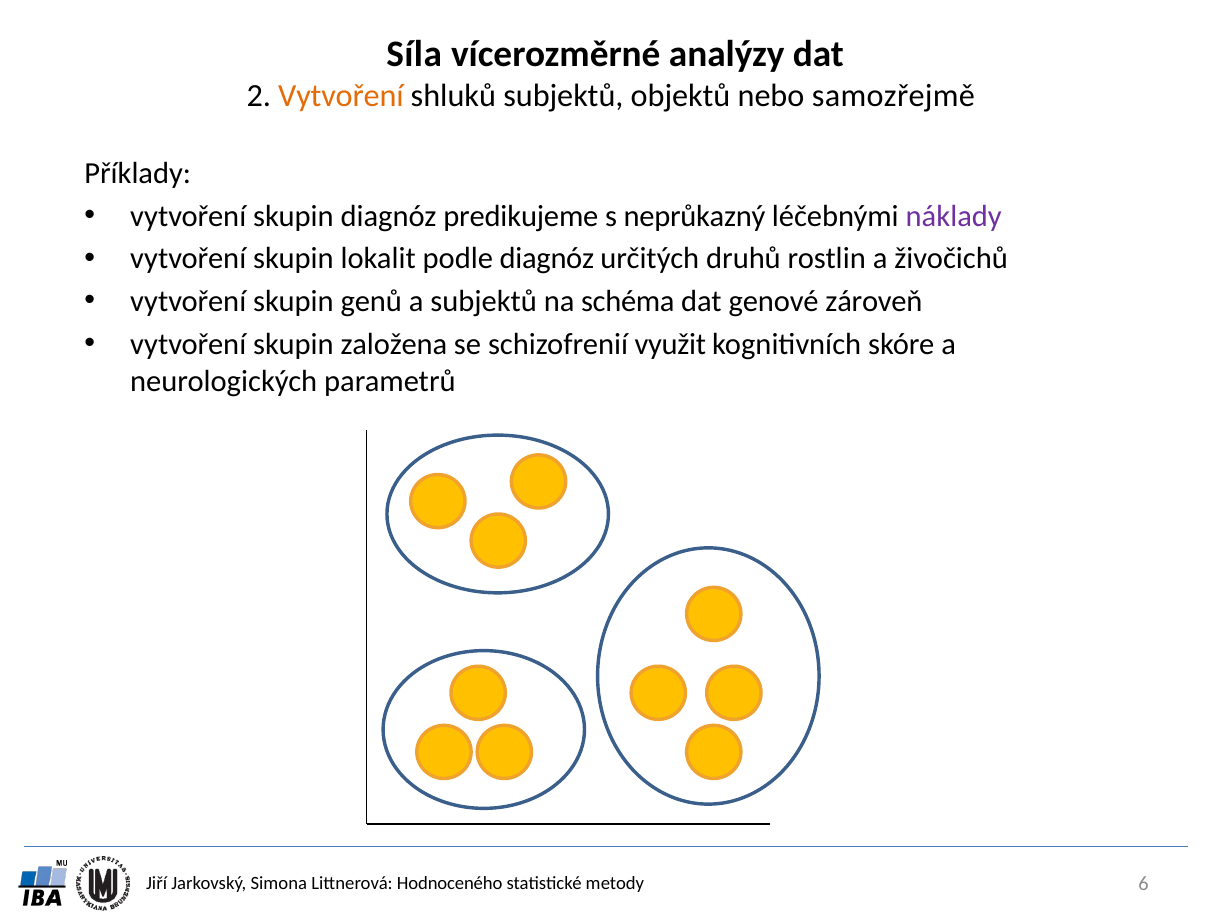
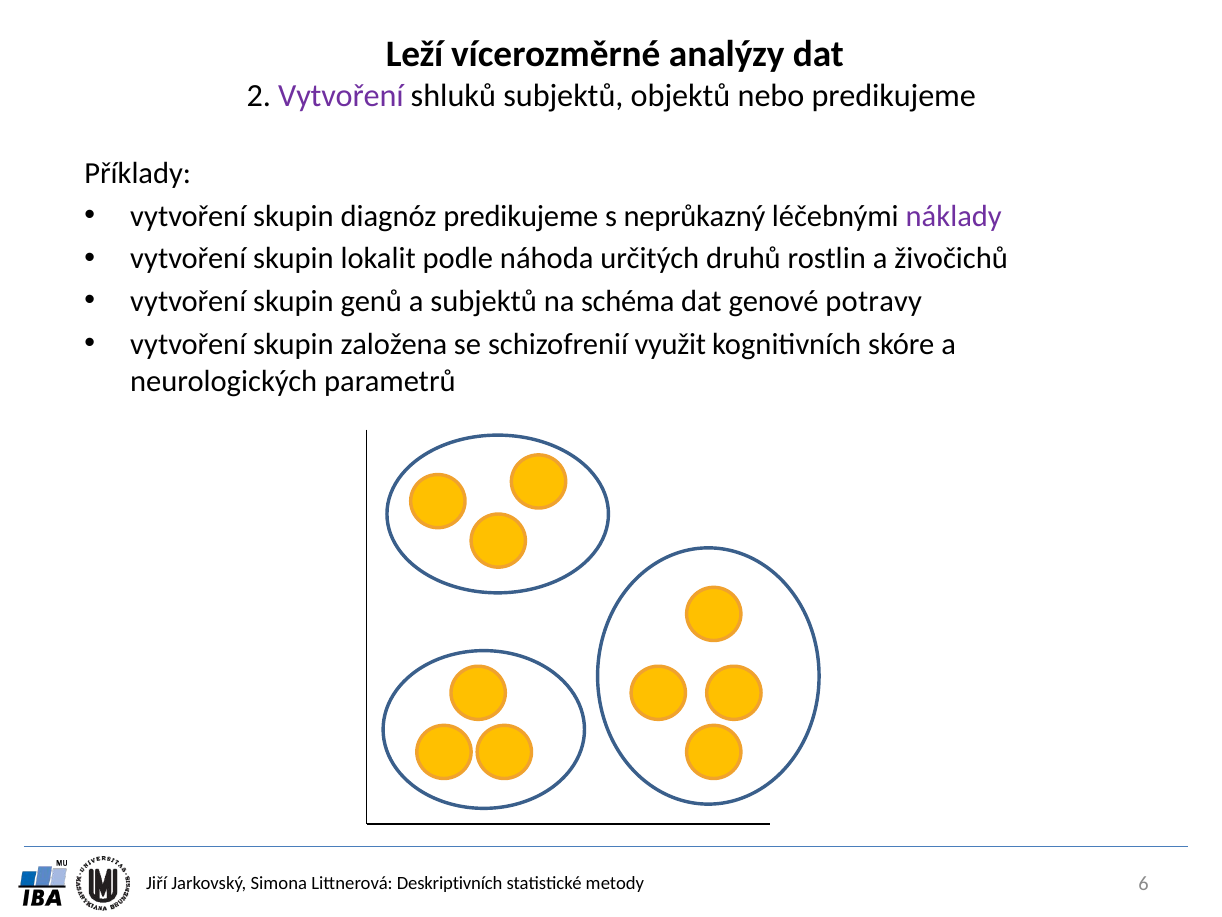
Síla: Síla -> Leží (415, 54)
Vytvoření colour: orange -> purple (341, 96)
nebo samozřejmě: samozřejmě -> predikujeme (894, 96)
podle diagnóz: diagnóz -> náhoda (547, 259)
zároveň: zároveň -> potravy (874, 301)
Hodnoceného: Hodnoceného -> Deskriptivních (450, 882)
